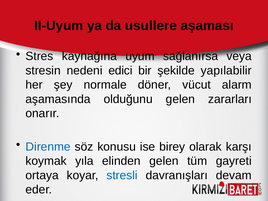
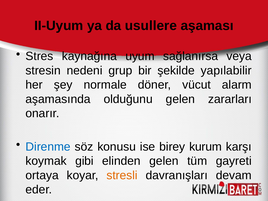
edici: edici -> grup (120, 71)
olarak: olarak -> kurum (206, 147)
yıla: yıla -> gibi (84, 161)
stresli colour: blue -> orange (122, 175)
